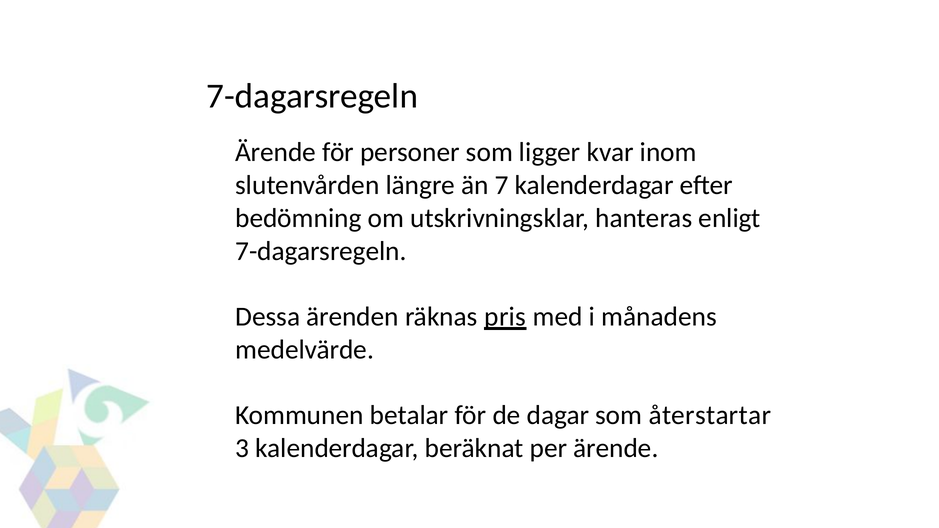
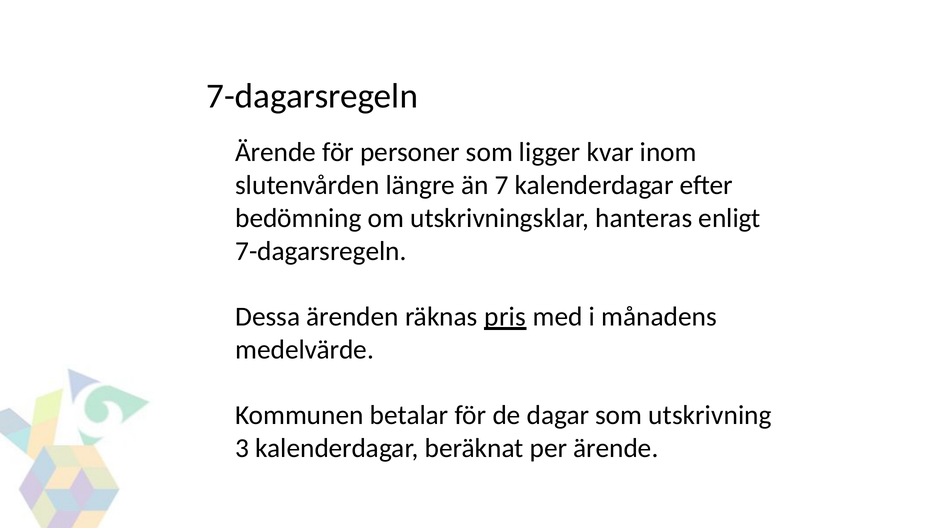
återstartar: återstartar -> utskrivning (710, 415)
